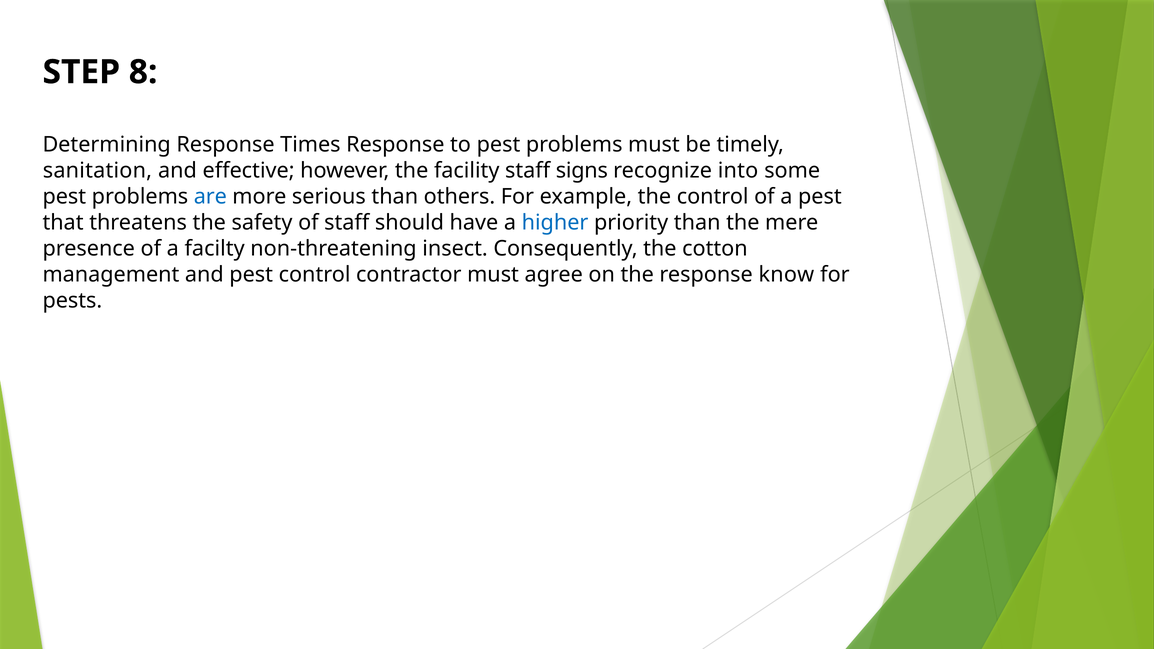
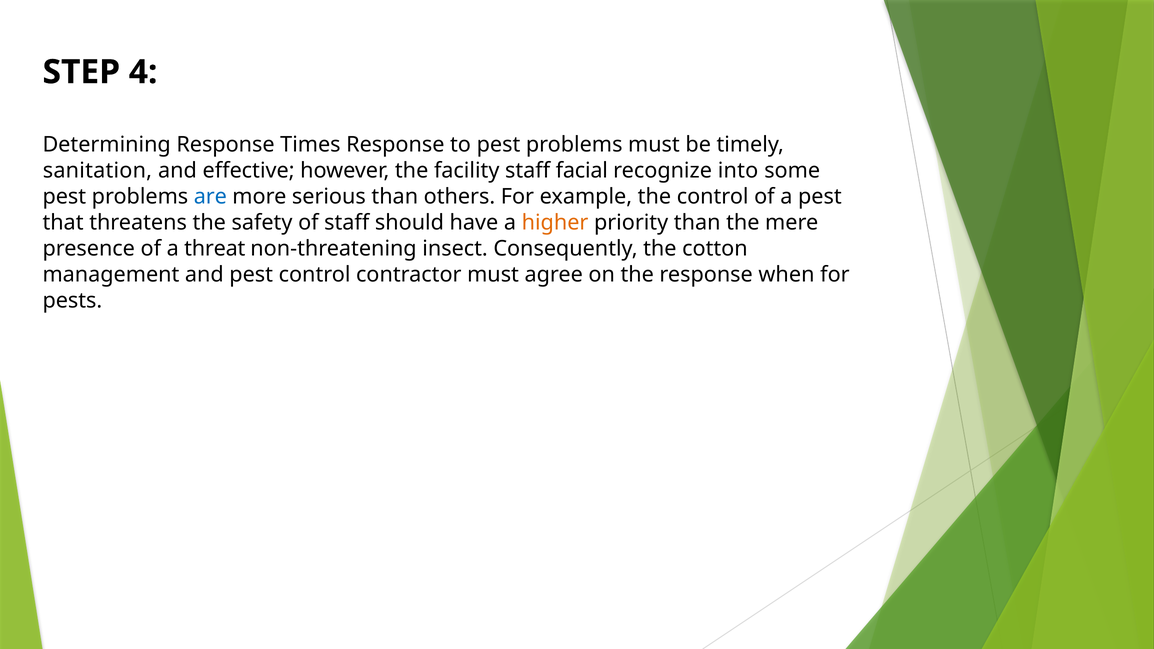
8: 8 -> 4 (143, 72)
signs: signs -> facial (582, 171)
higher colour: blue -> orange (555, 223)
facilty: facilty -> threat (215, 249)
know: know -> when (786, 275)
